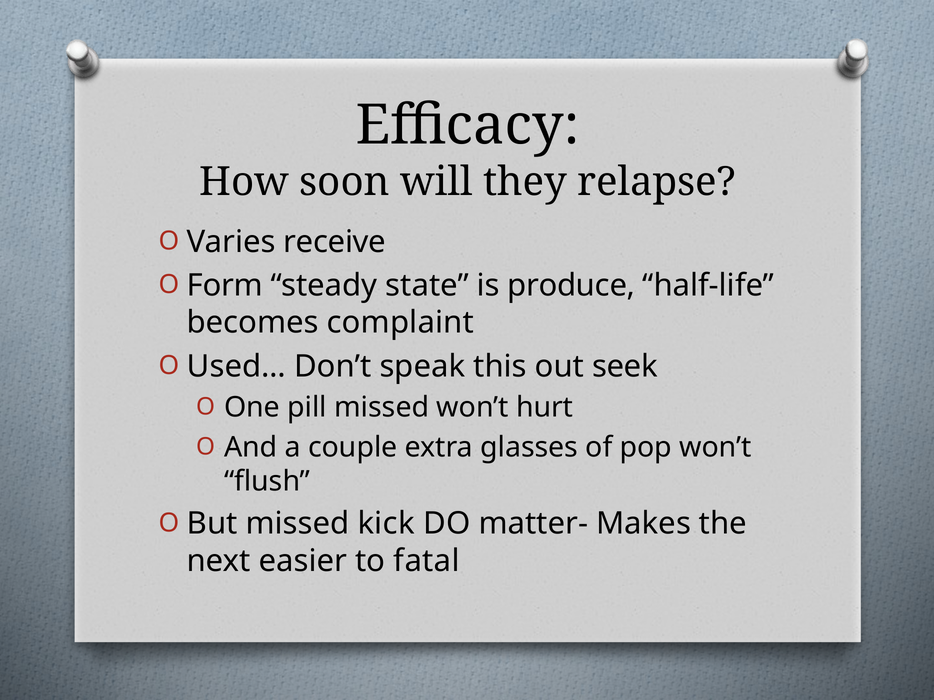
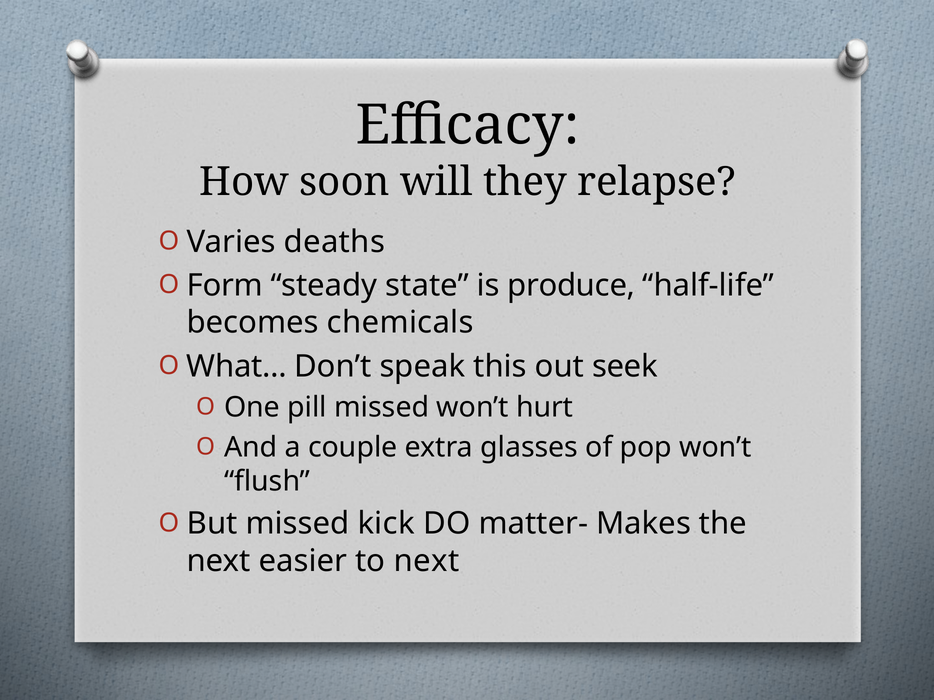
receive: receive -> deaths (334, 242)
complaint: complaint -> chemicals (400, 323)
Used…: Used… -> What… (237, 367)
to fatal: fatal -> next (427, 561)
